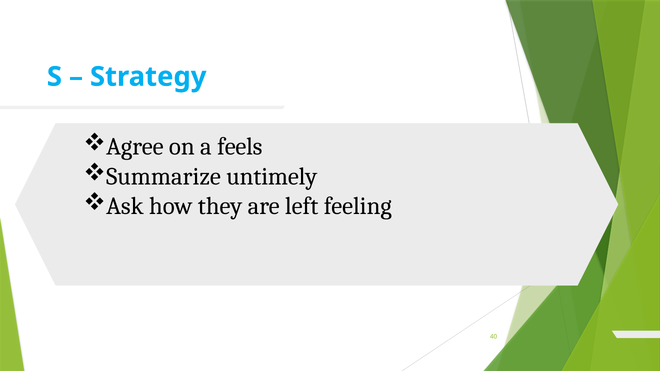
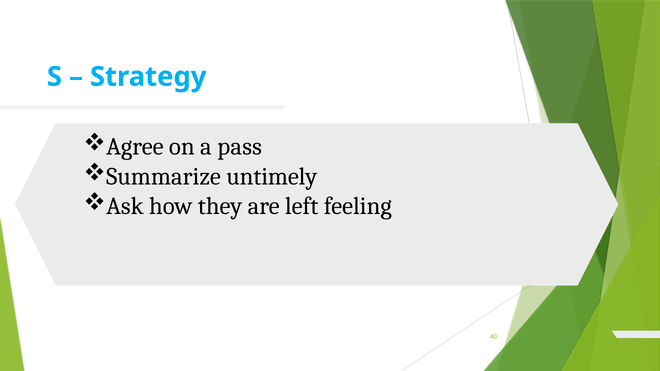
feels: feels -> pass (240, 147)
